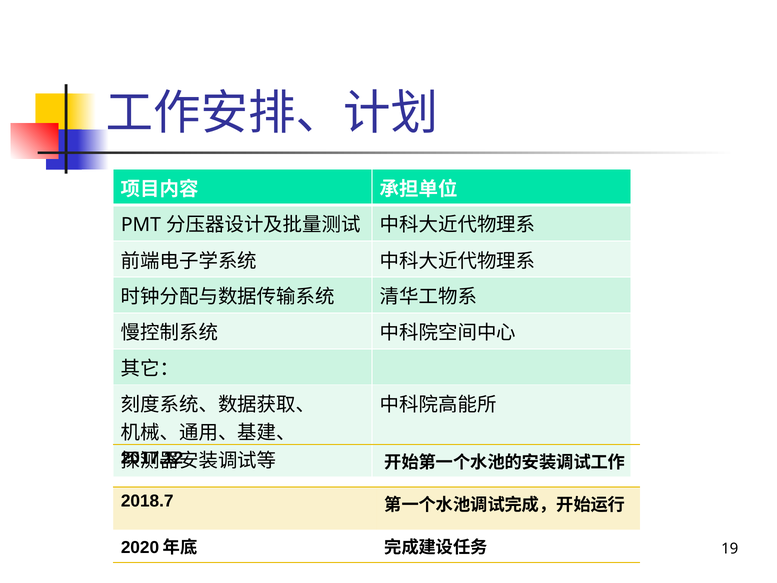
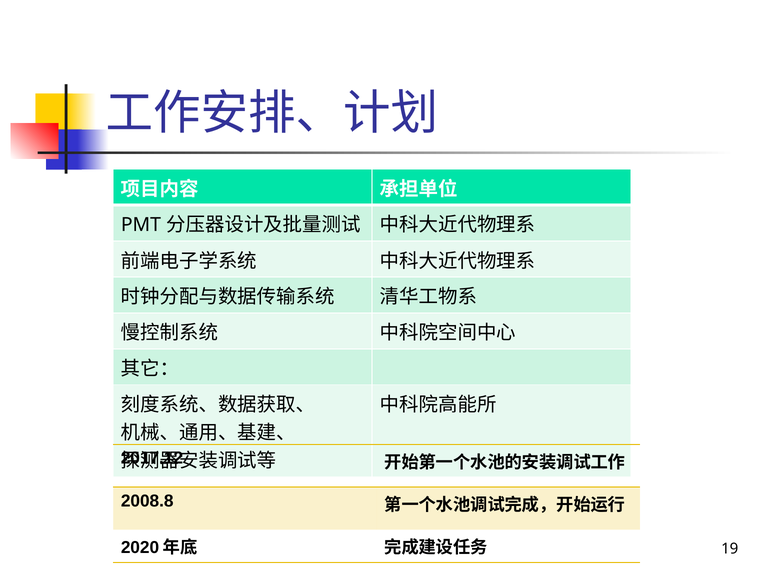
2018.7: 2018.7 -> 2008.8 (147, 501)
